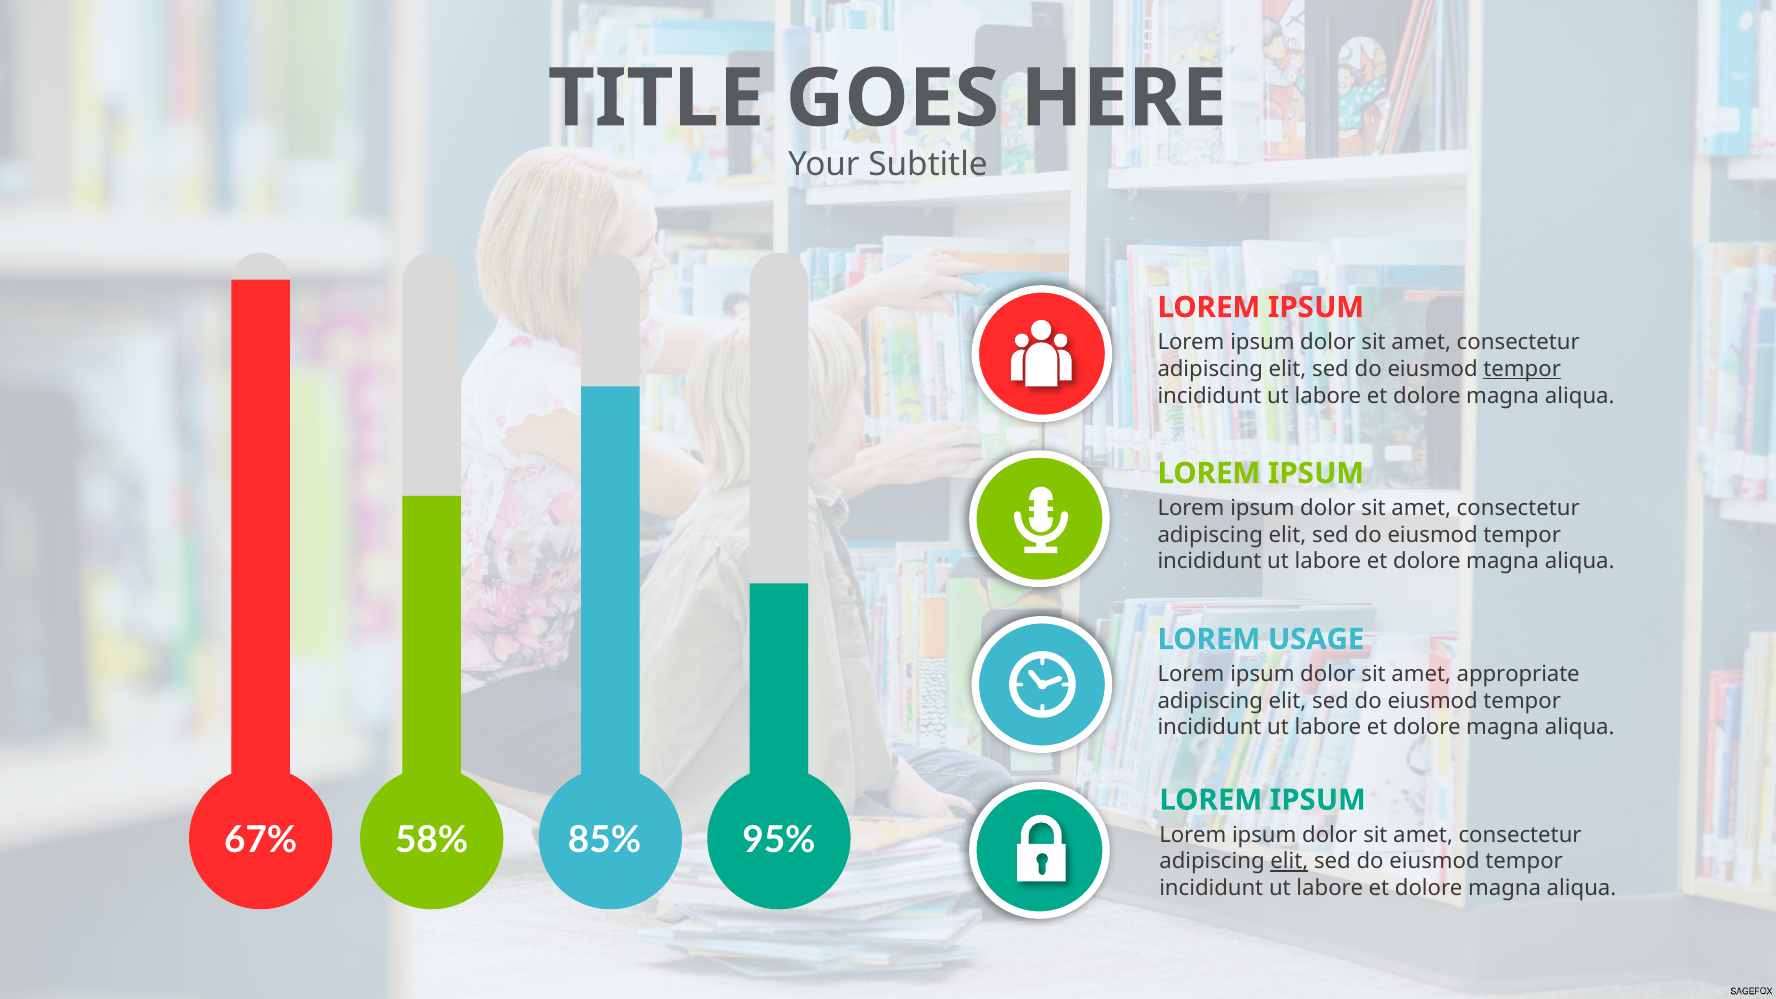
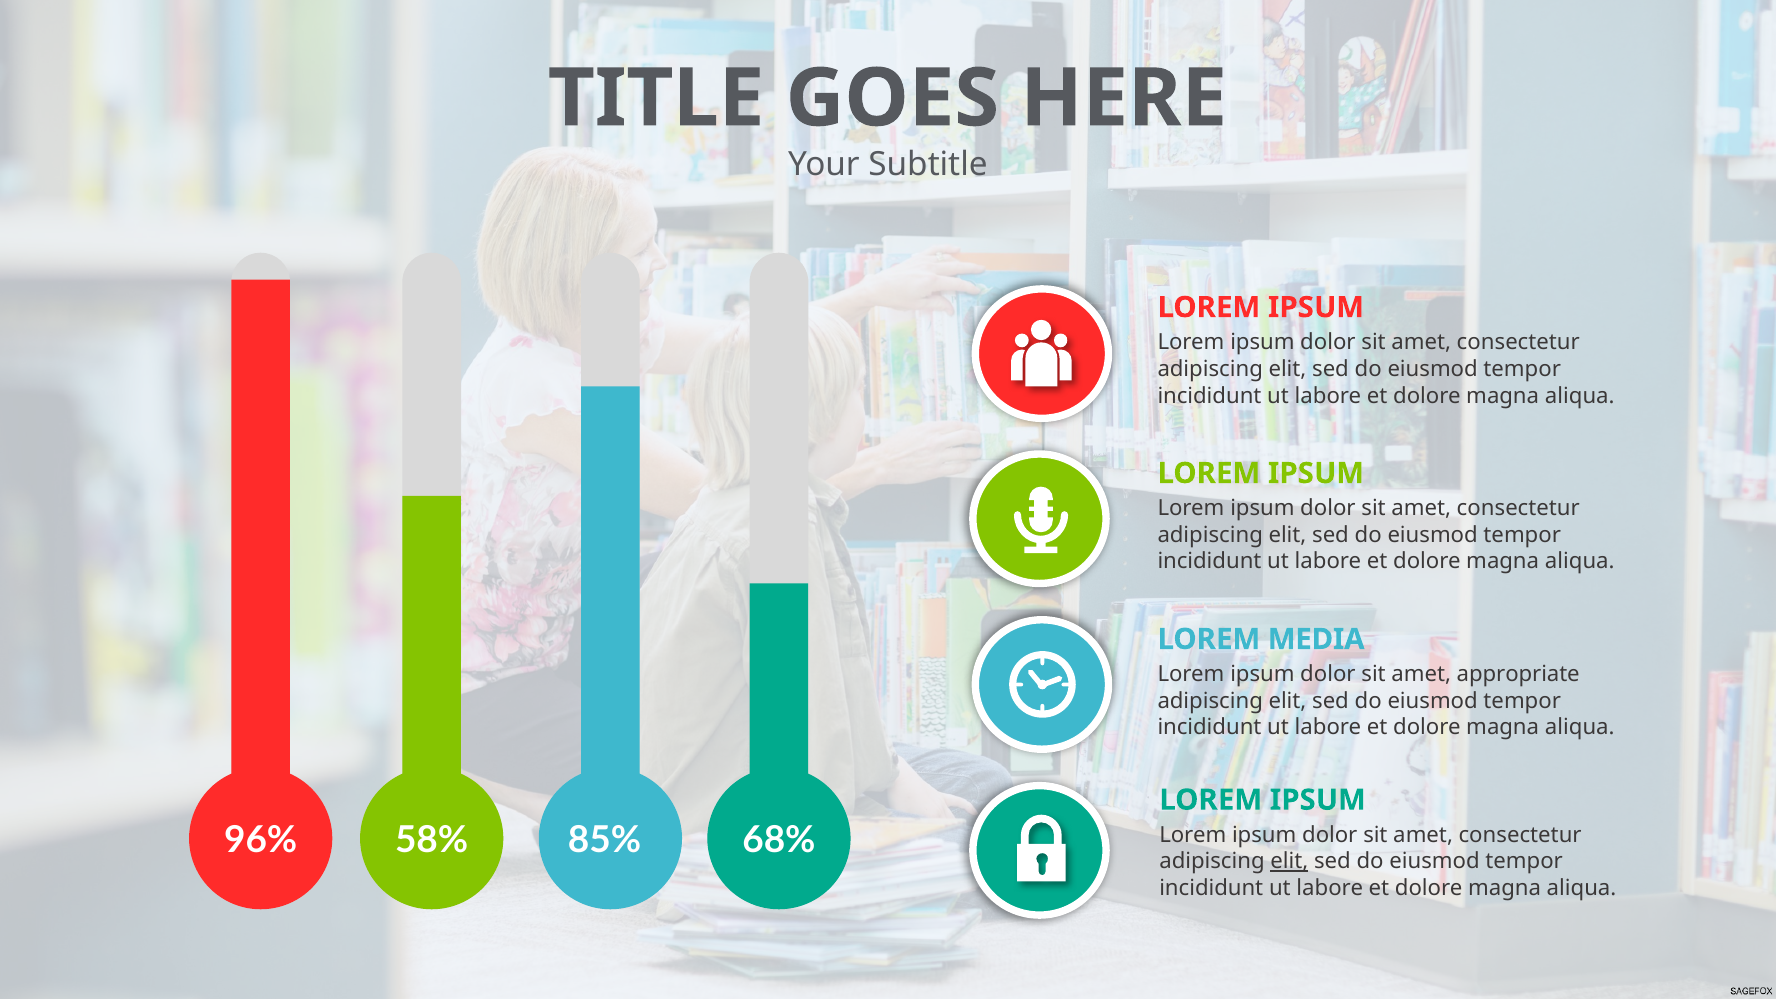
tempor underline: present -> none (1522, 369)
USAGE: USAGE -> MEDIA (1316, 639)
67%: 67% -> 96% (261, 840)
95%: 95% -> 68% (779, 840)
